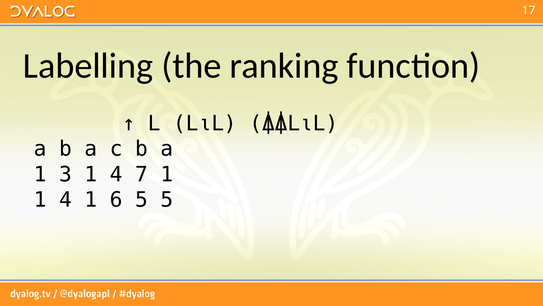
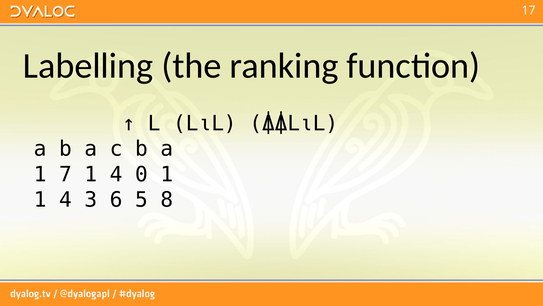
3: 3 -> 7 (65, 174)
7: 7 -> 0 (142, 174)
4 1: 1 -> 3 (91, 199)
5 5: 5 -> 8 (167, 199)
